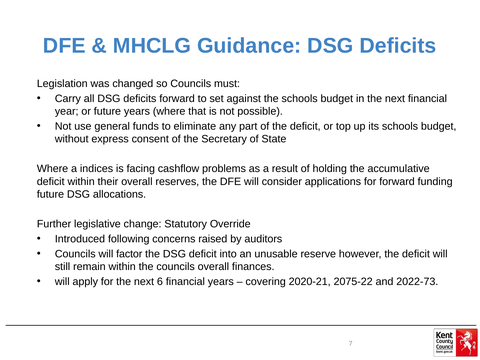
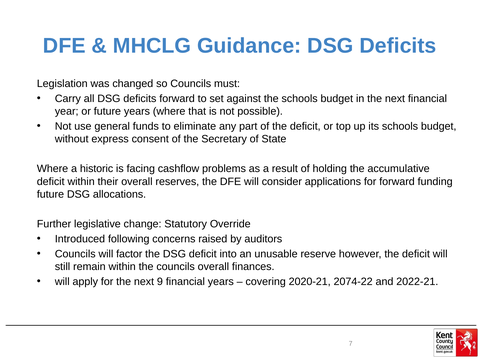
indices: indices -> historic (97, 169)
6: 6 -> 9 (160, 282)
2075-22: 2075-22 -> 2074-22 (353, 282)
2022-73: 2022-73 -> 2022-21 (417, 282)
